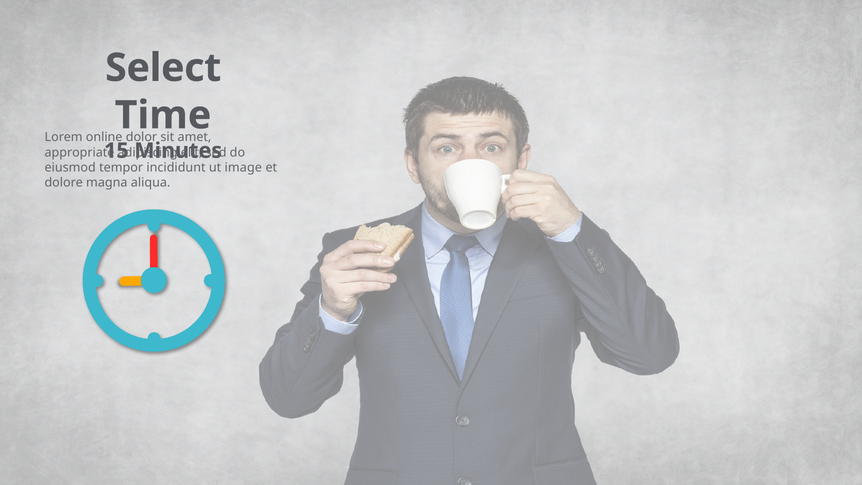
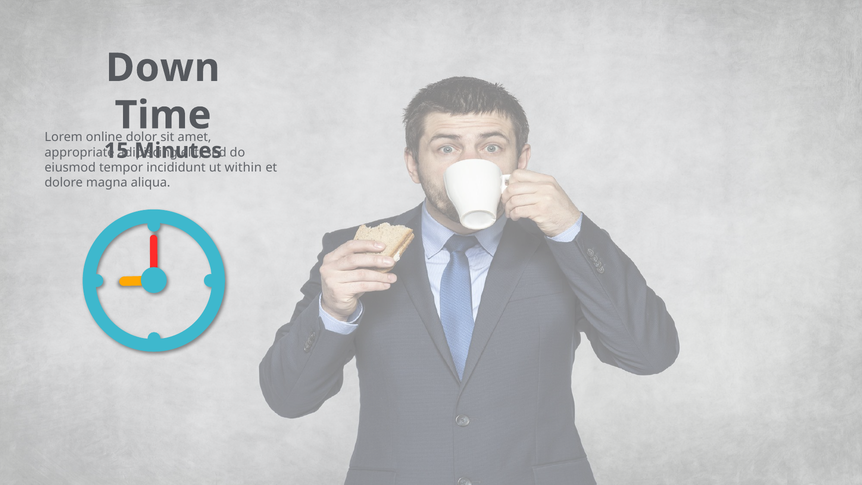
Select: Select -> Down (163, 68)
image: image -> within (243, 167)
